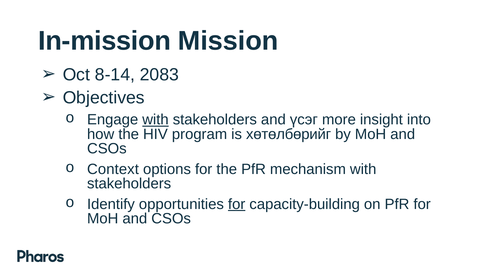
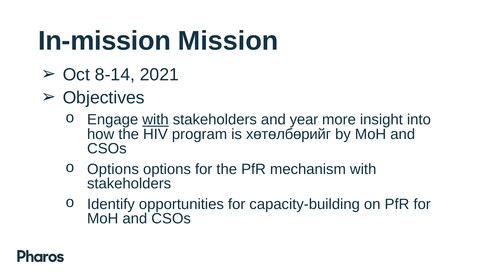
2083: 2083 -> 2021 (159, 75)
үсэг: үсэг -> year (304, 120)
Context: Context -> Options (113, 169)
for underline: present -> none (237, 204)
